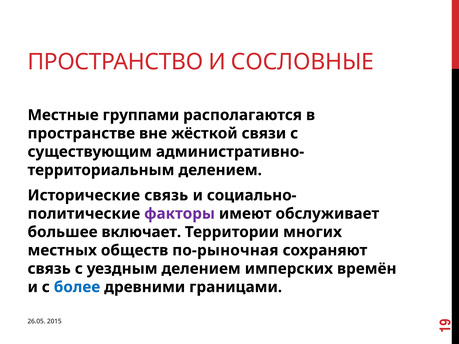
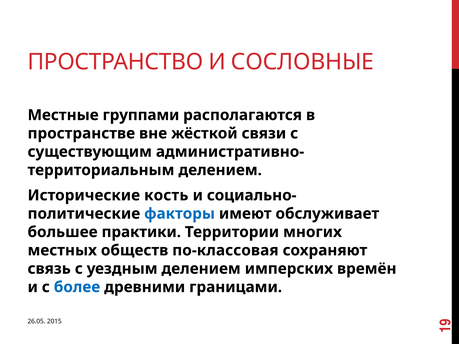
Исторические связь: связь -> кость (166, 195)
факторы colour: purple -> blue (180, 214)
включает: включает -> практики (141, 232)
по-рыночная: по-рыночная -> по-классовая (225, 251)
